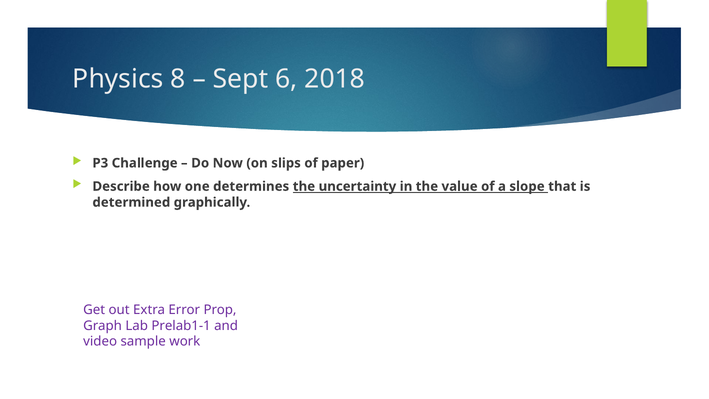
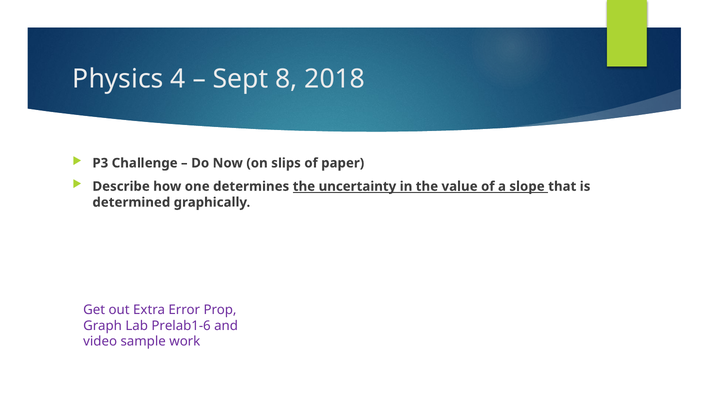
8: 8 -> 4 (178, 79)
6: 6 -> 8 (286, 79)
Prelab1-1: Prelab1-1 -> Prelab1-6 (181, 325)
